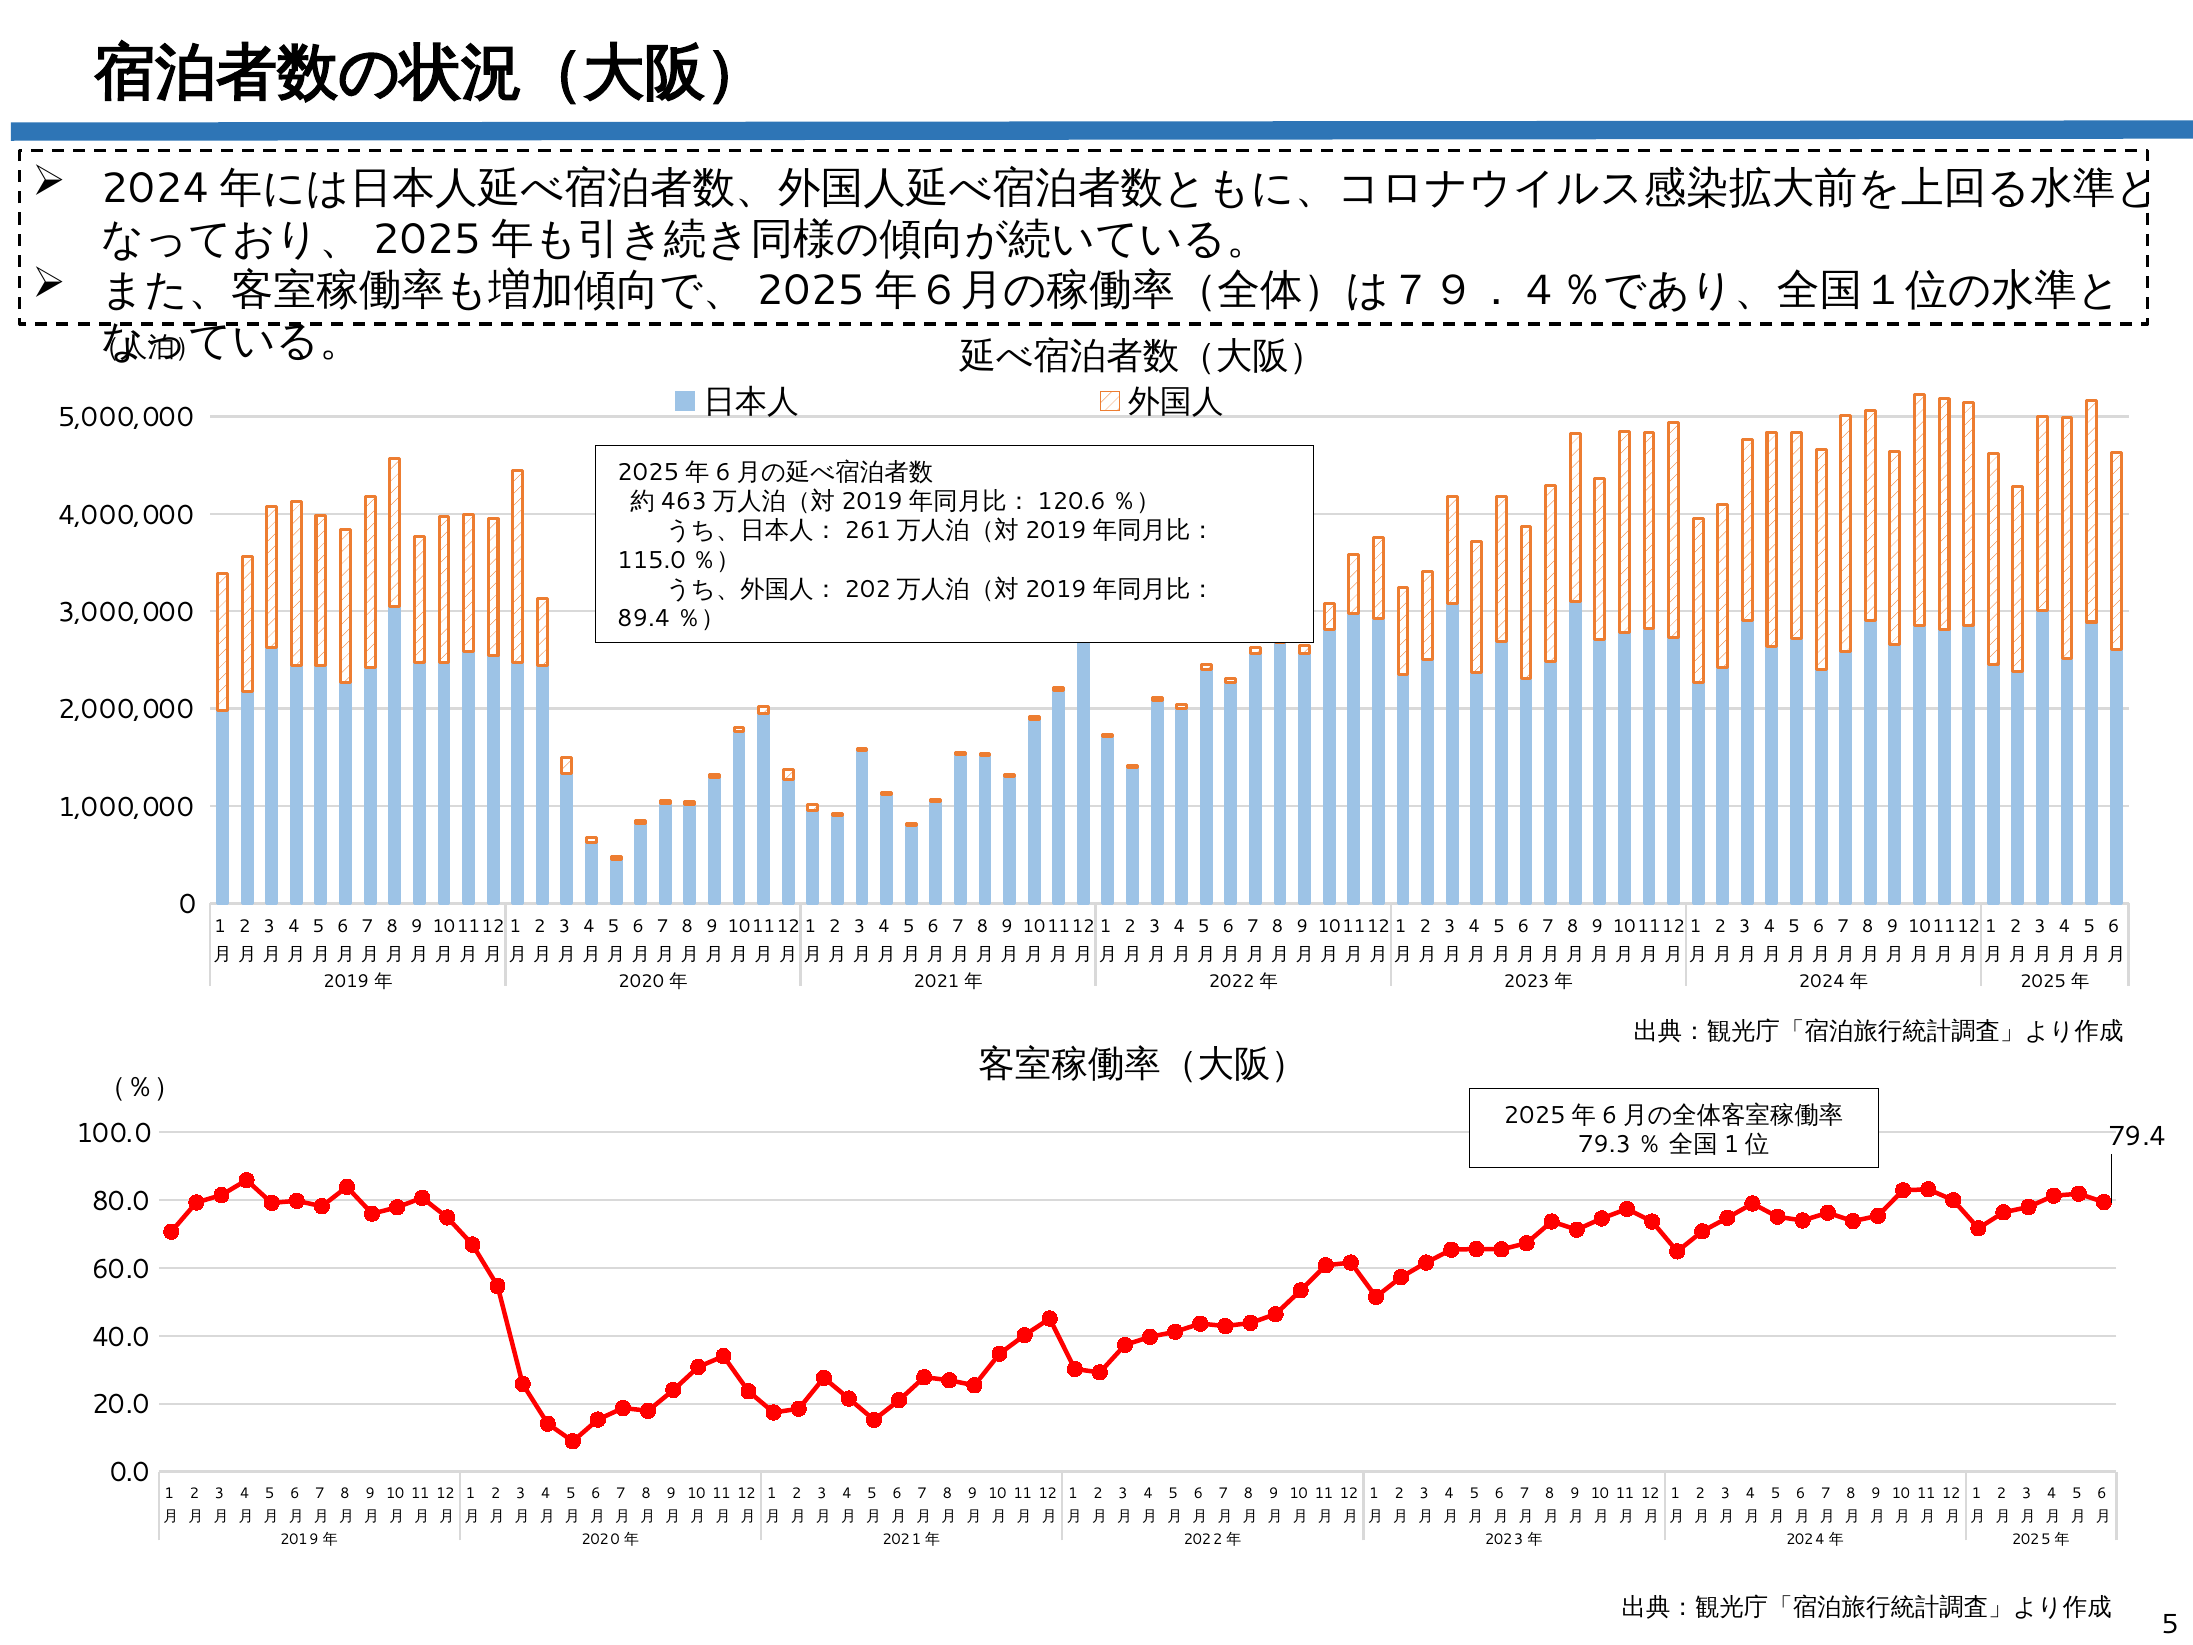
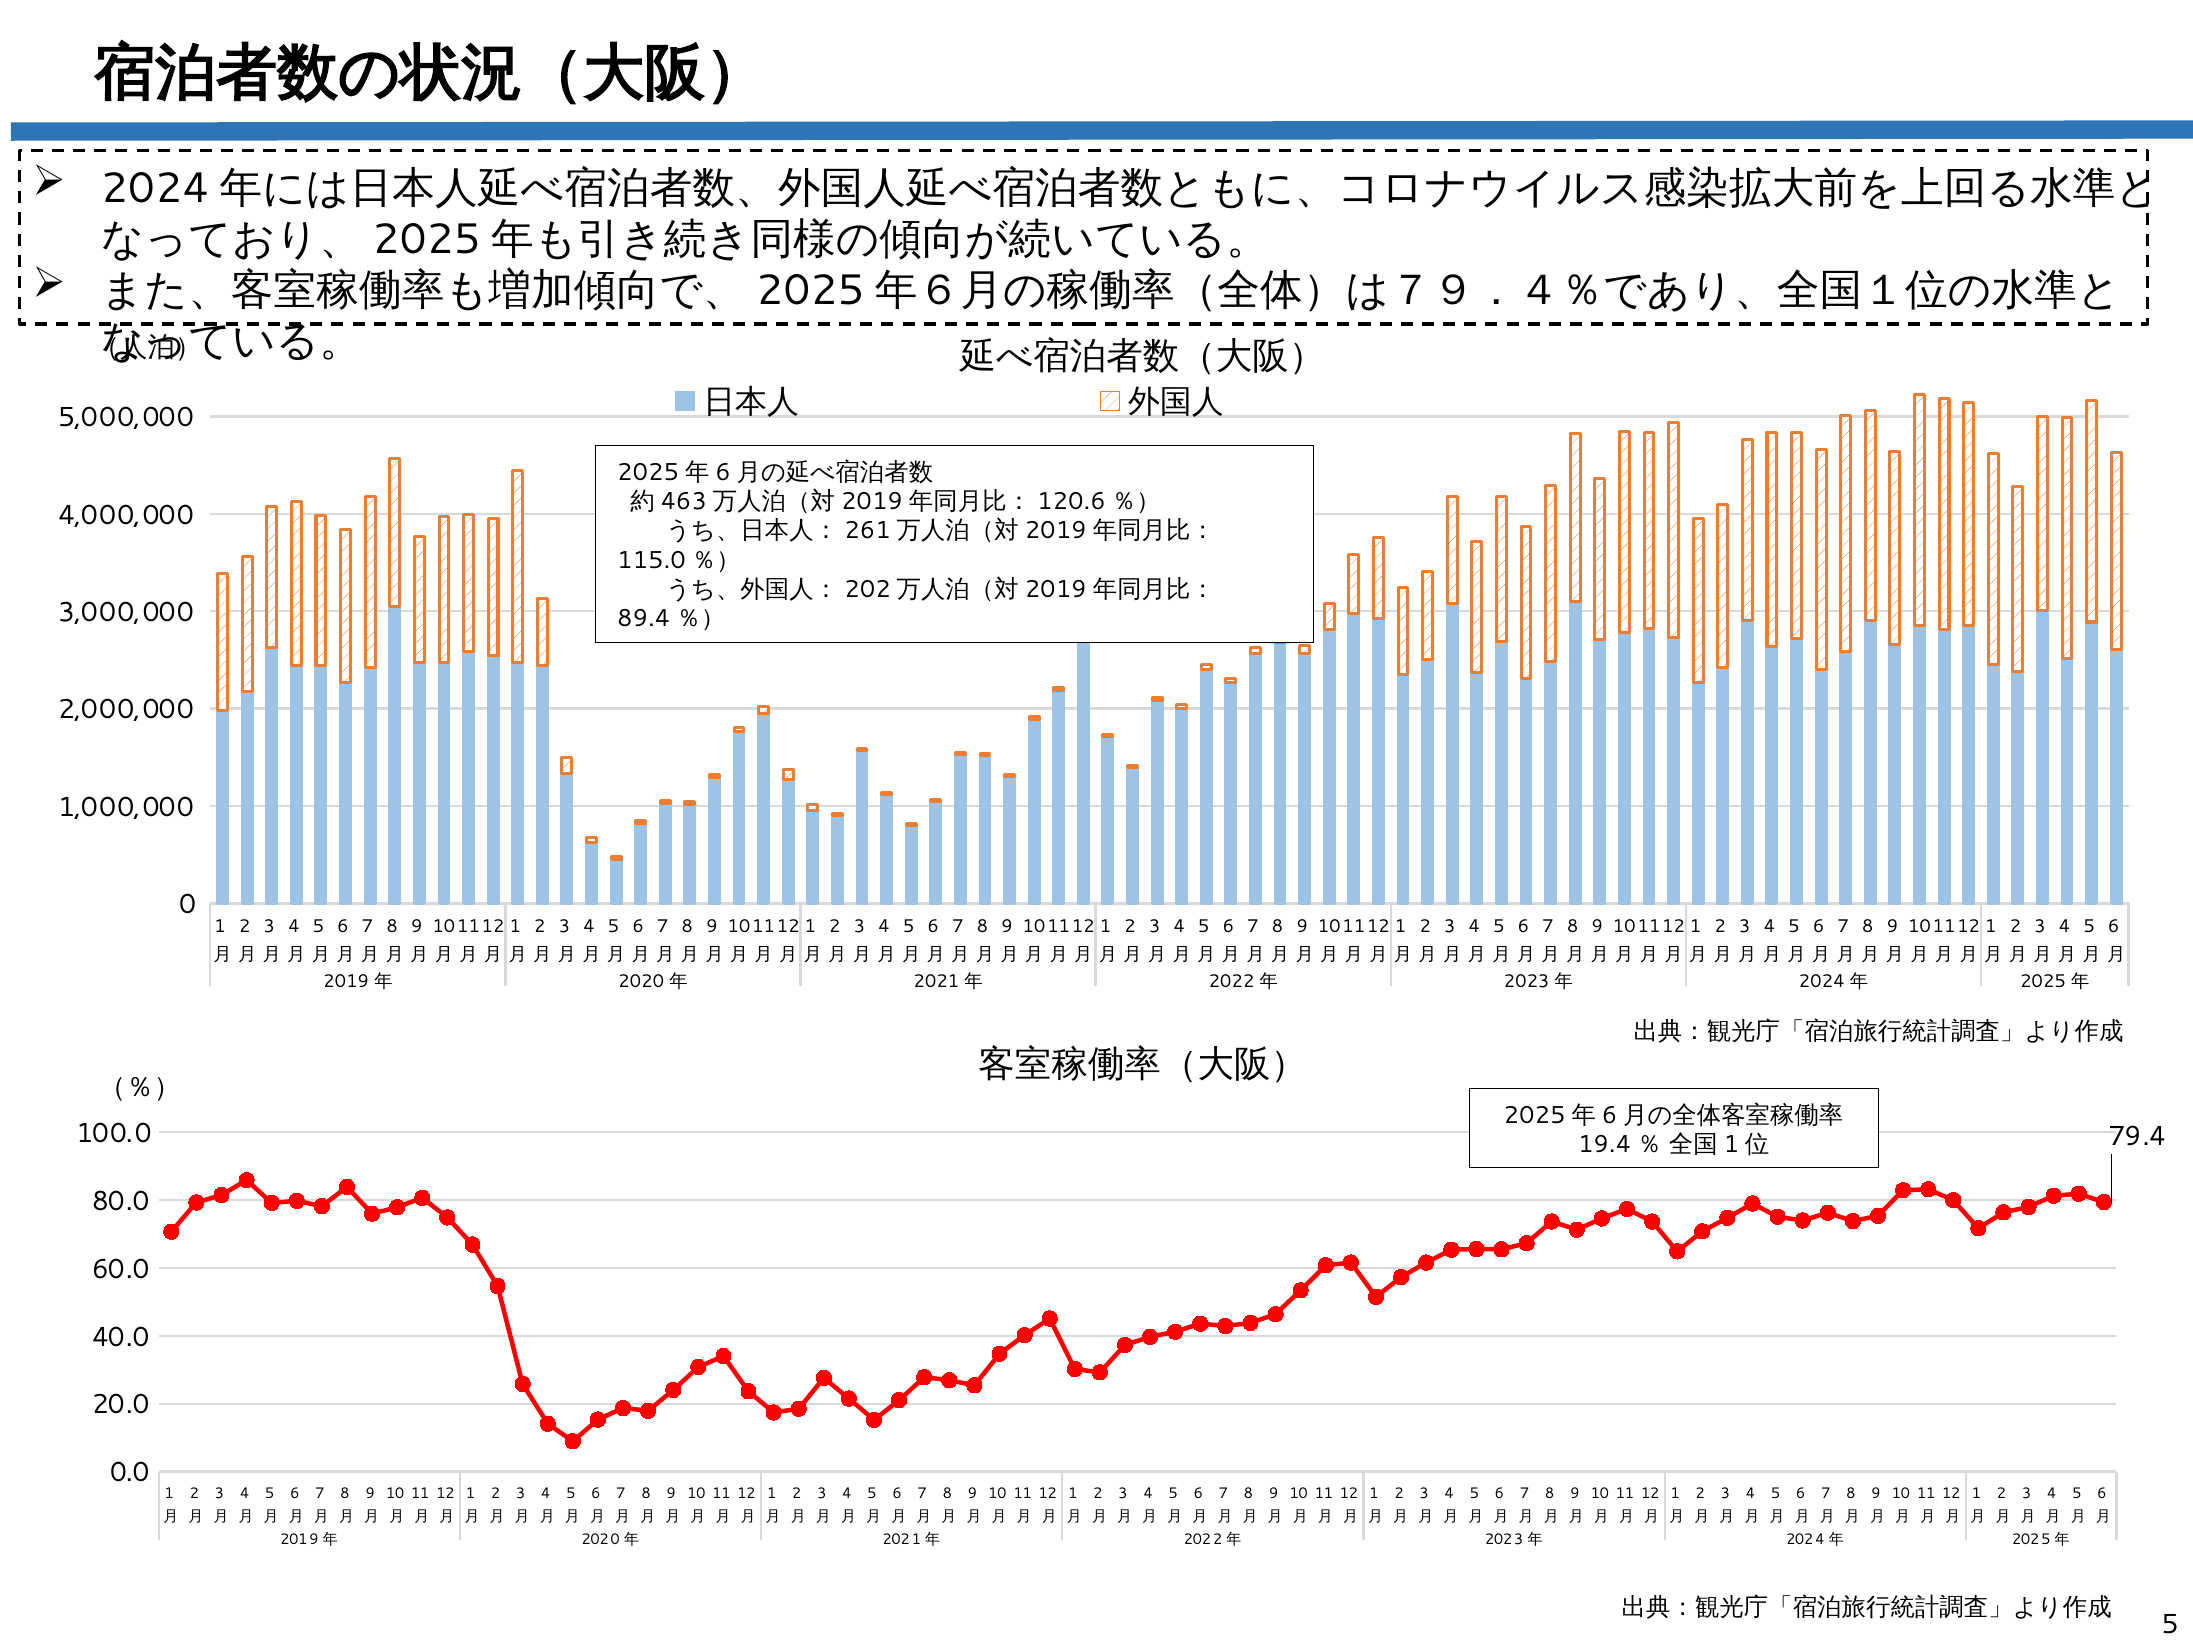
79.3: 79.3 -> 19.4 (1605, 1144)
